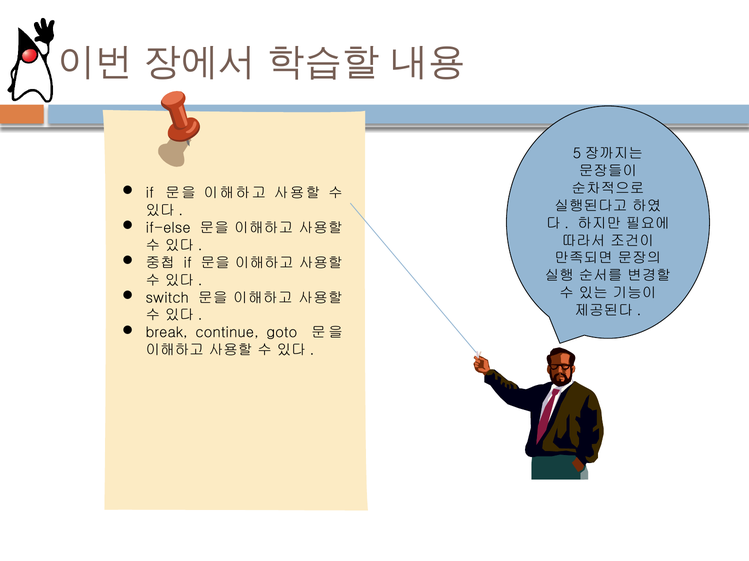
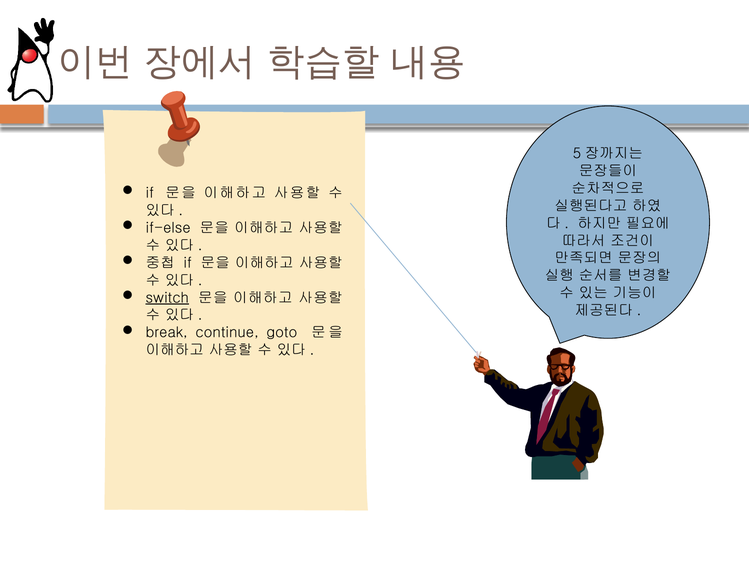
switch underline: none -> present (167, 298)
